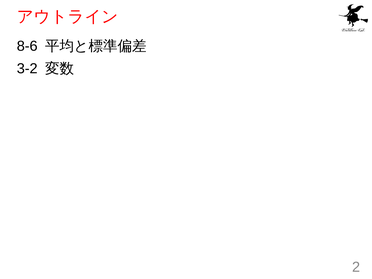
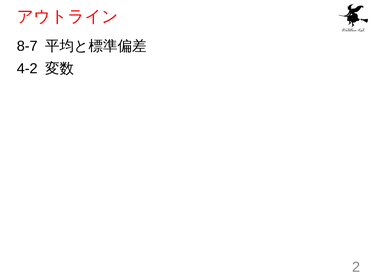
8-6: 8-6 -> 8-7 (27, 46)
3-2: 3-2 -> 4-2 (27, 69)
